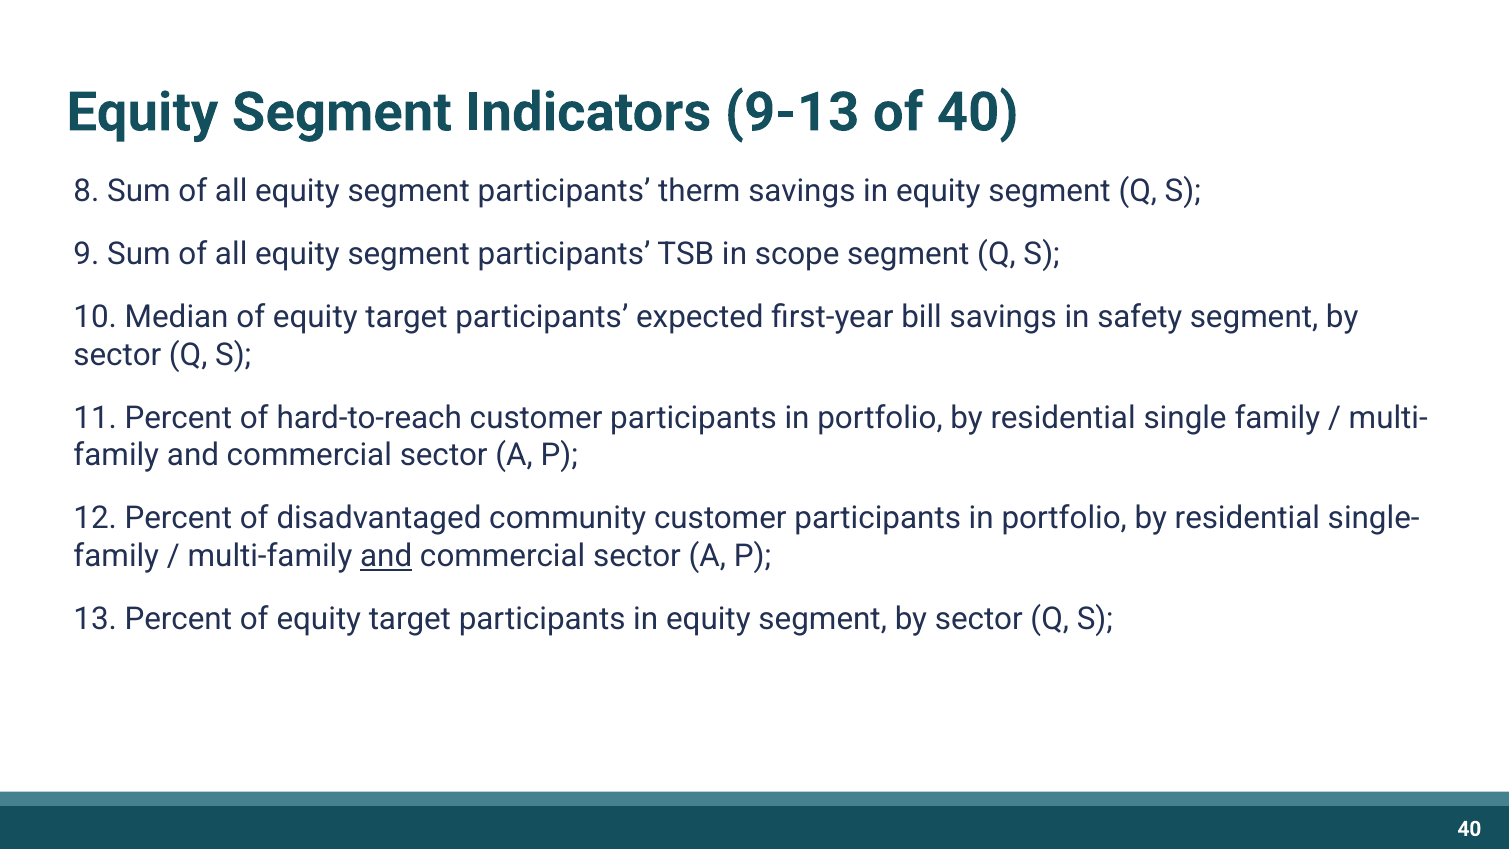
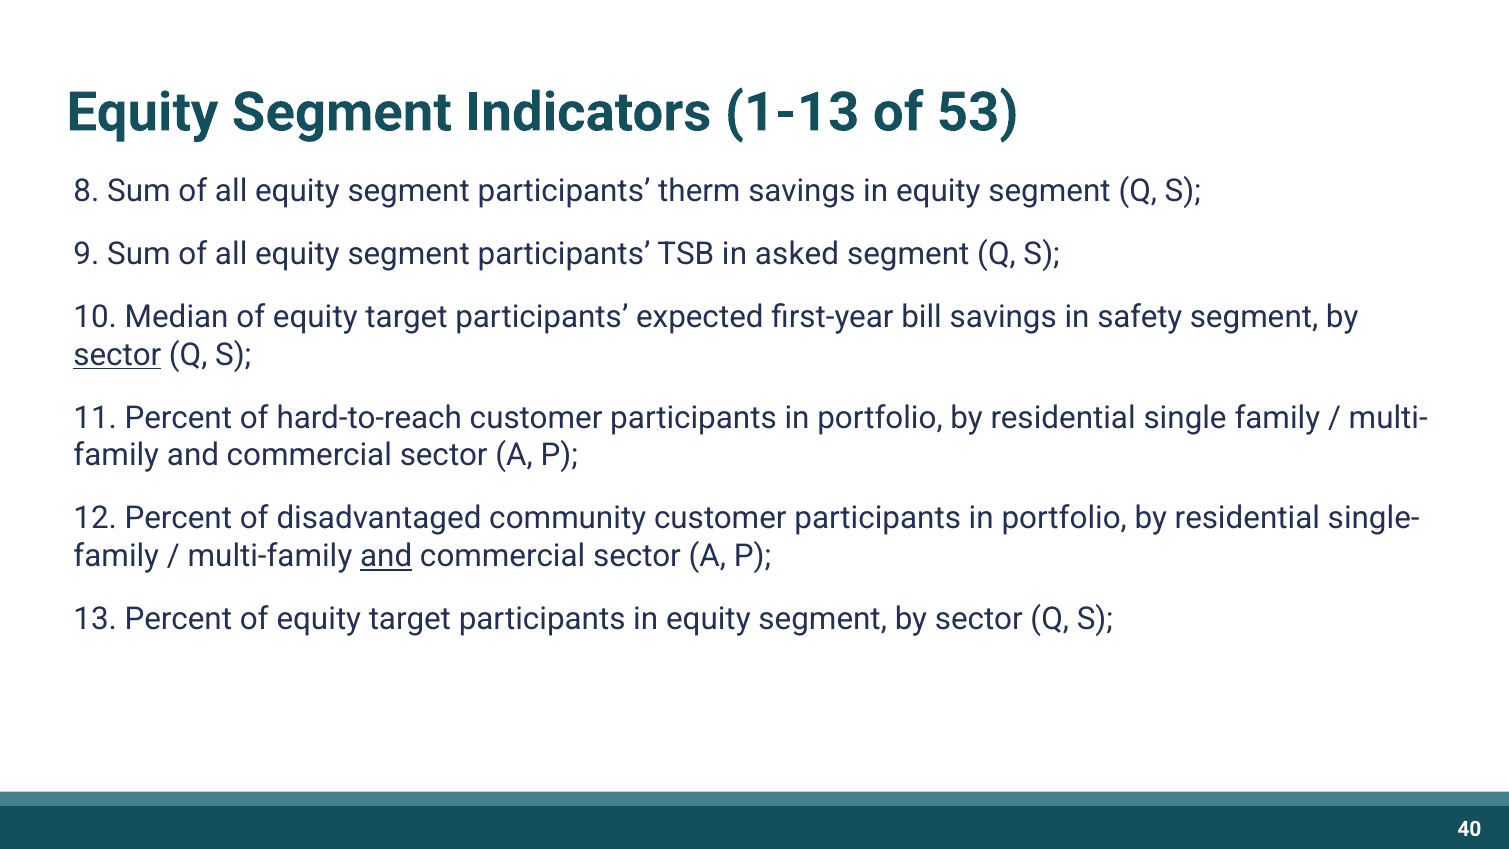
9-13: 9-13 -> 1-13 (792, 112)
of 40: 40 -> 53 (978, 112)
scope: scope -> asked (797, 254)
sector underline: none -> present (117, 355)
